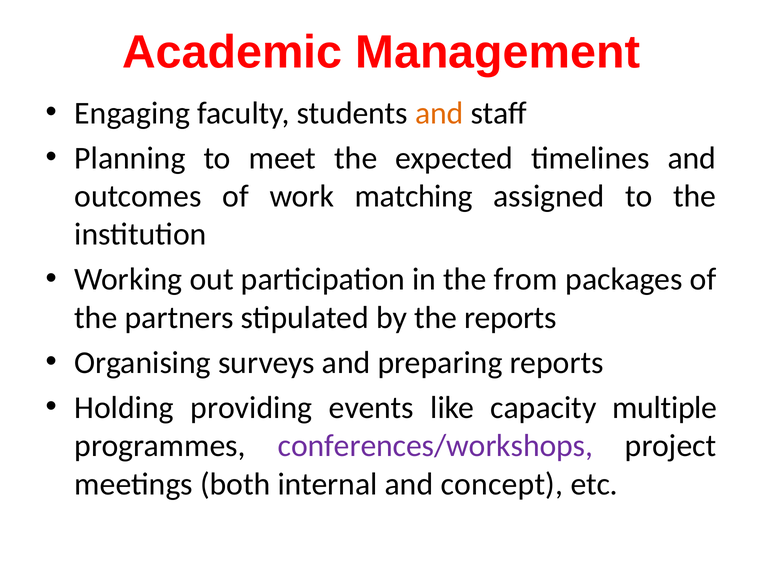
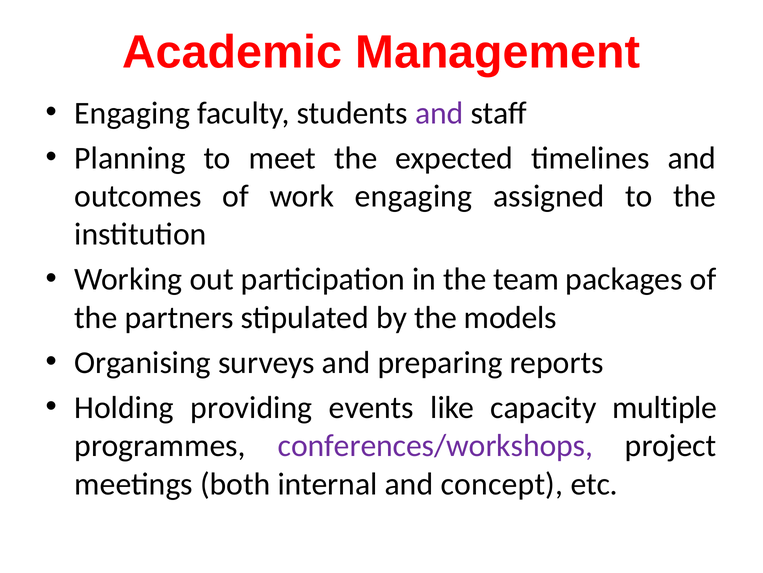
and colour: orange -> purple (439, 113)
work matching: matching -> engaging (414, 196)
from: from -> team (526, 279)
the reports: reports -> models (510, 317)
